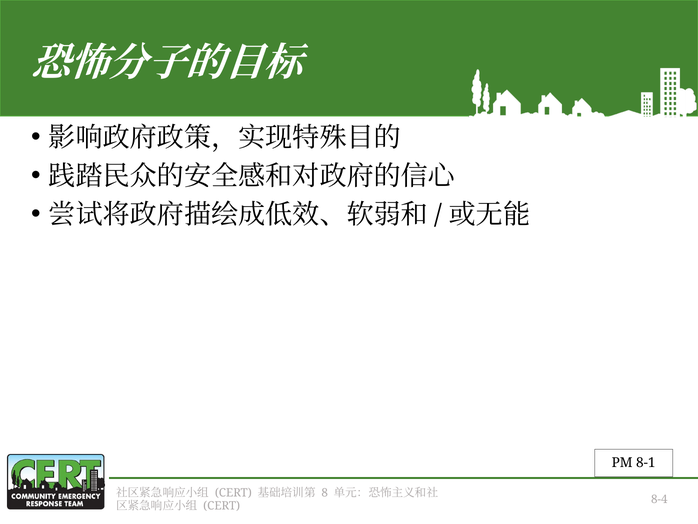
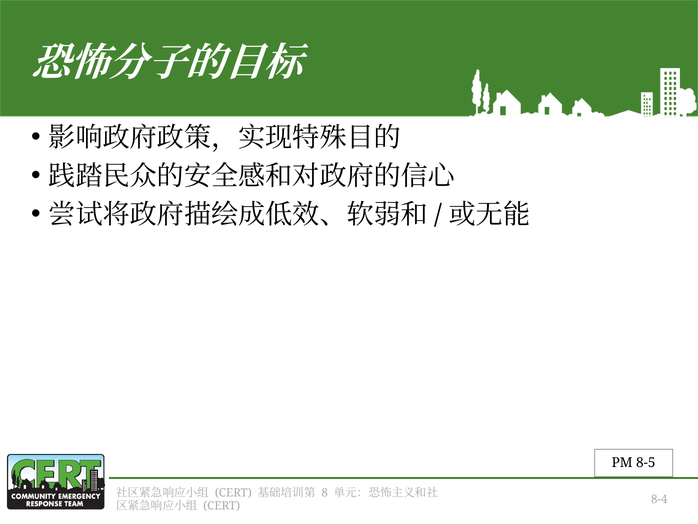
8-1: 8-1 -> 8-5 (646, 462)
